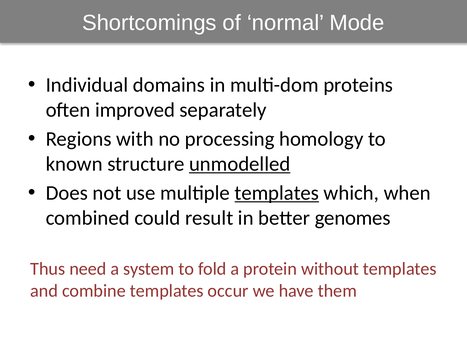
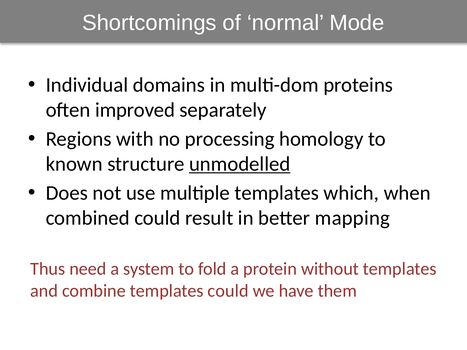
templates underline: present -> none (277, 193)
genomes: genomes -> mapping (352, 218)
templates occur: occur -> could (228, 291)
